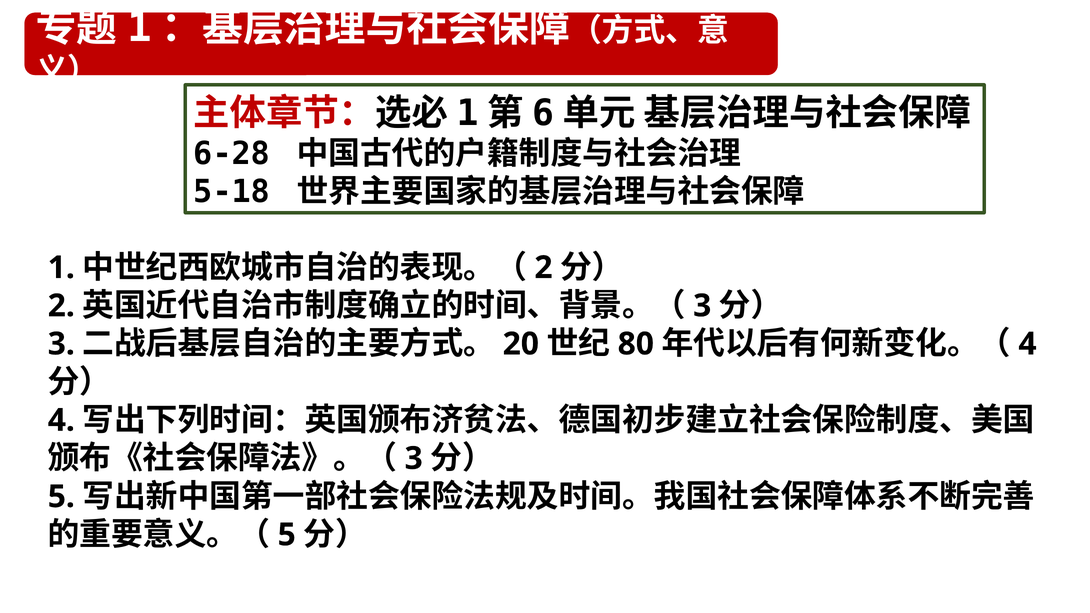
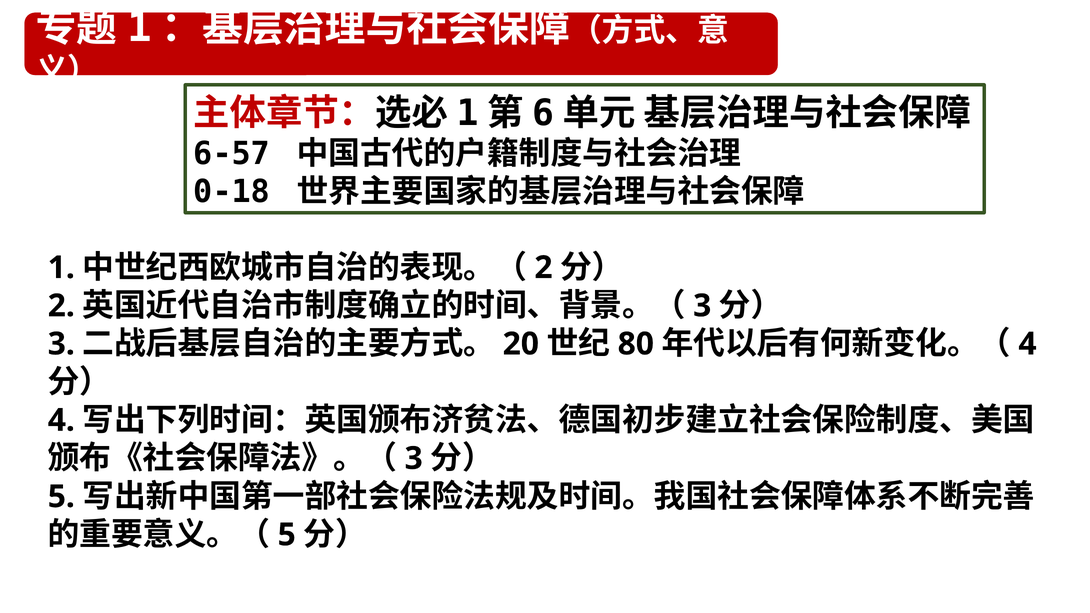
6-28: 6-28 -> 6-57 (232, 154)
5-18: 5-18 -> 0-18 (232, 192)
